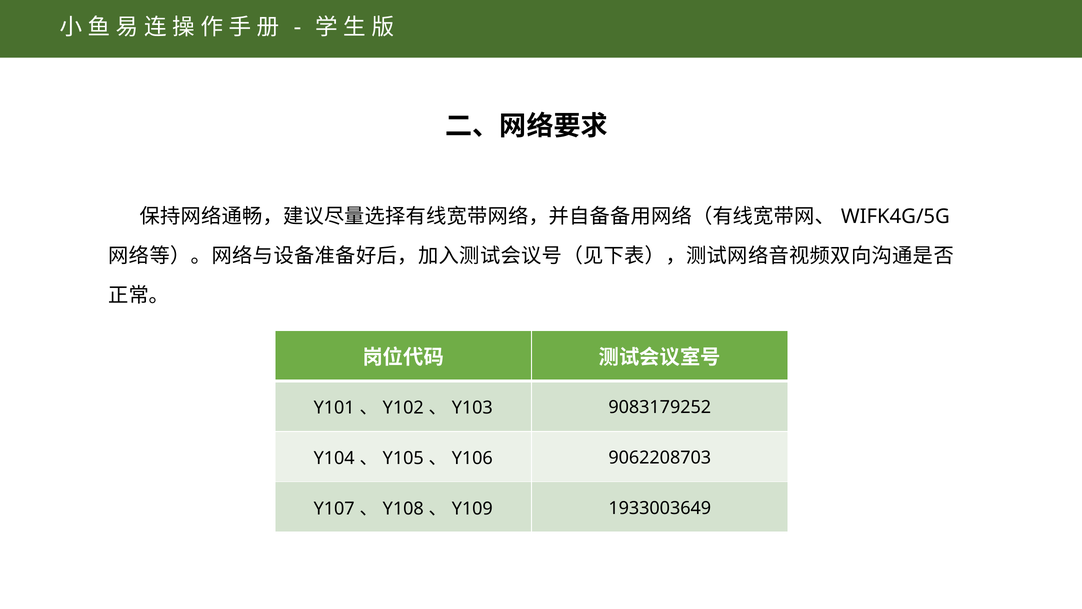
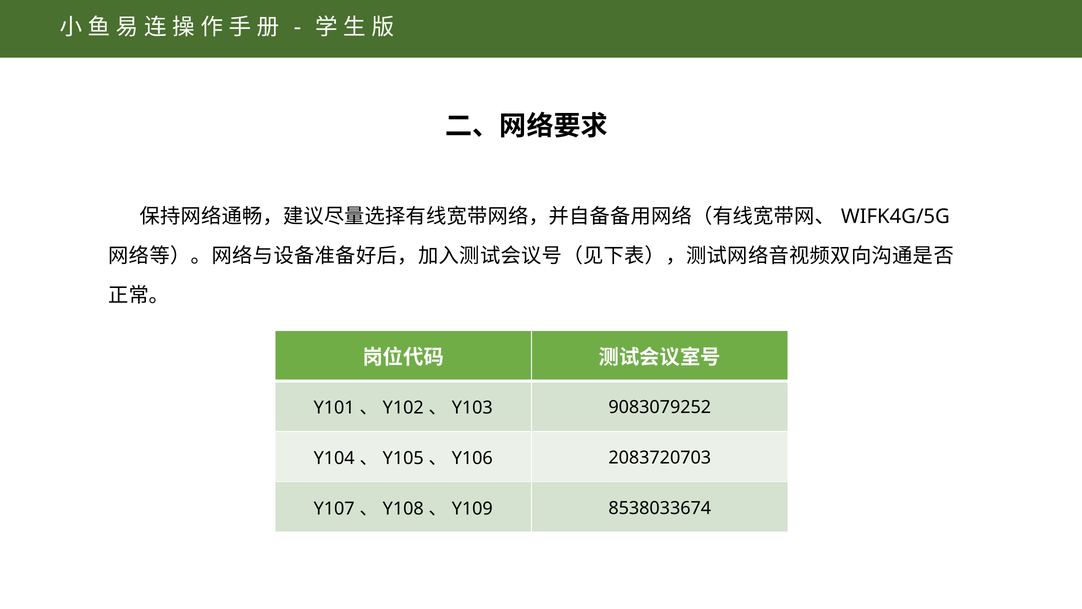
9083179252: 9083179252 -> 9083079252 (660, 407)
9062208703: 9062208703 -> 2083720703 (660, 458)
1933003649: 1933003649 -> 8538033674 (660, 508)
